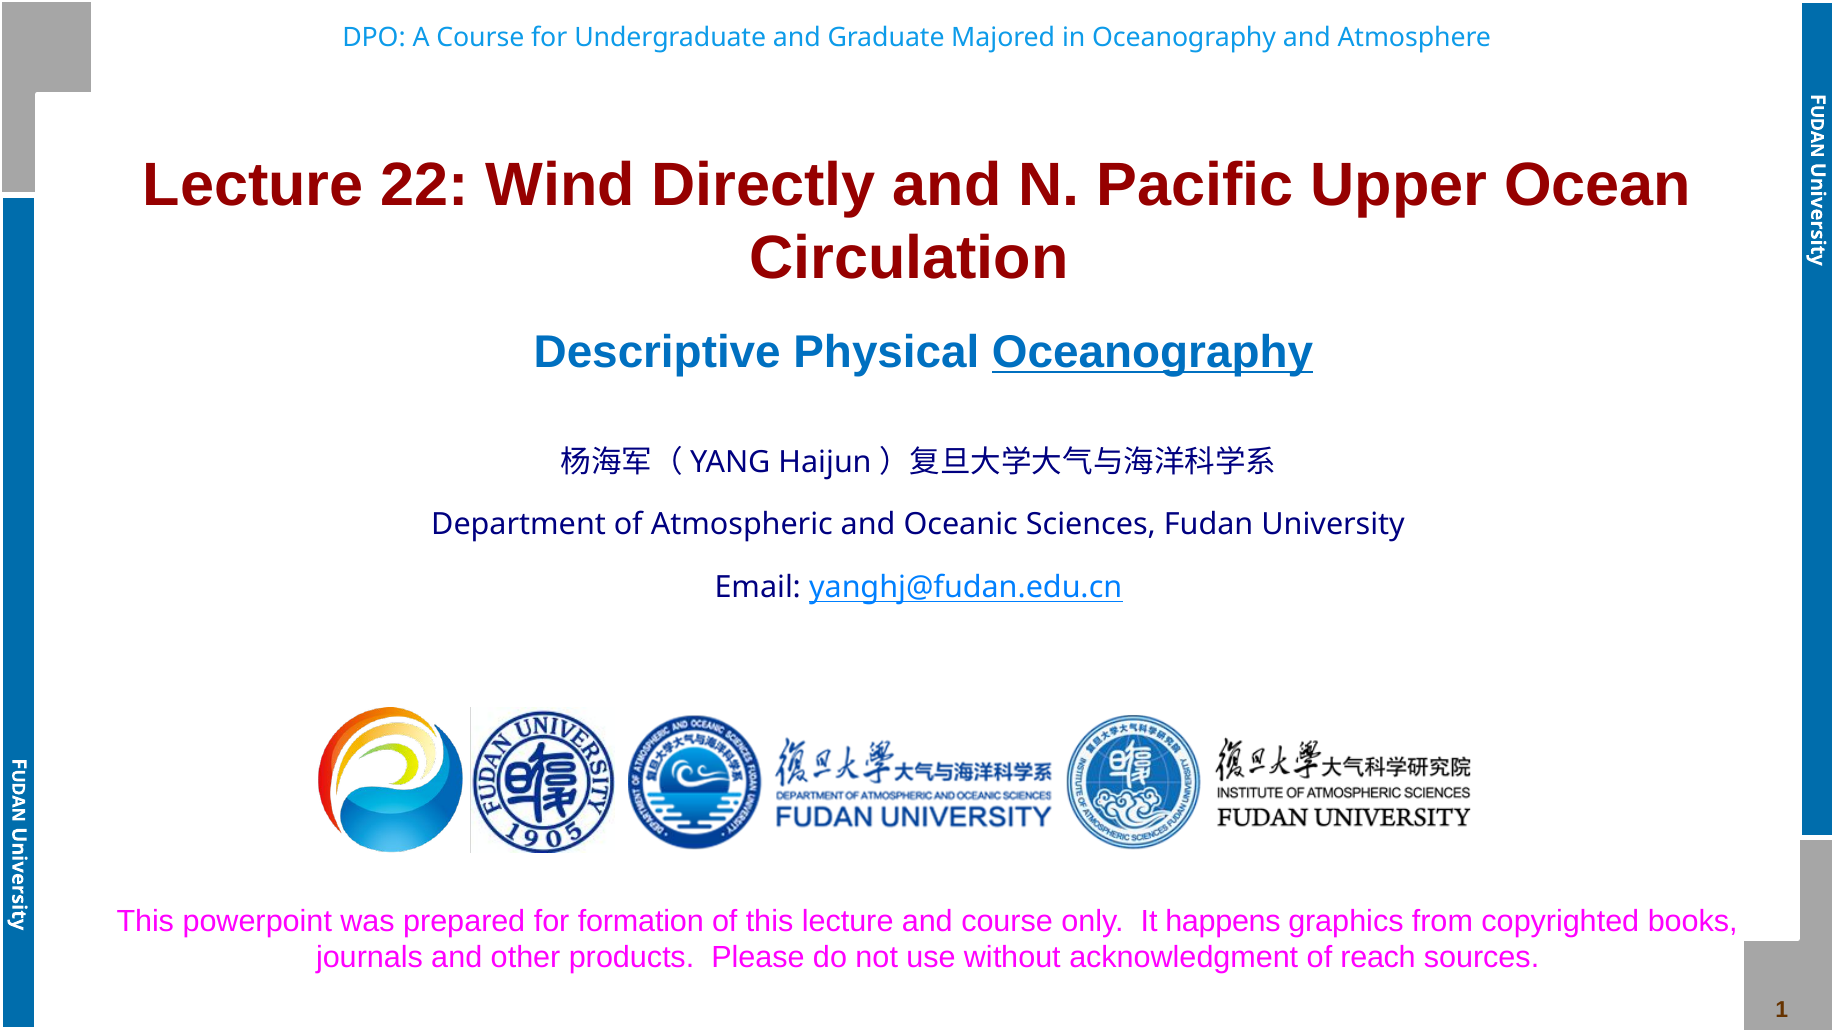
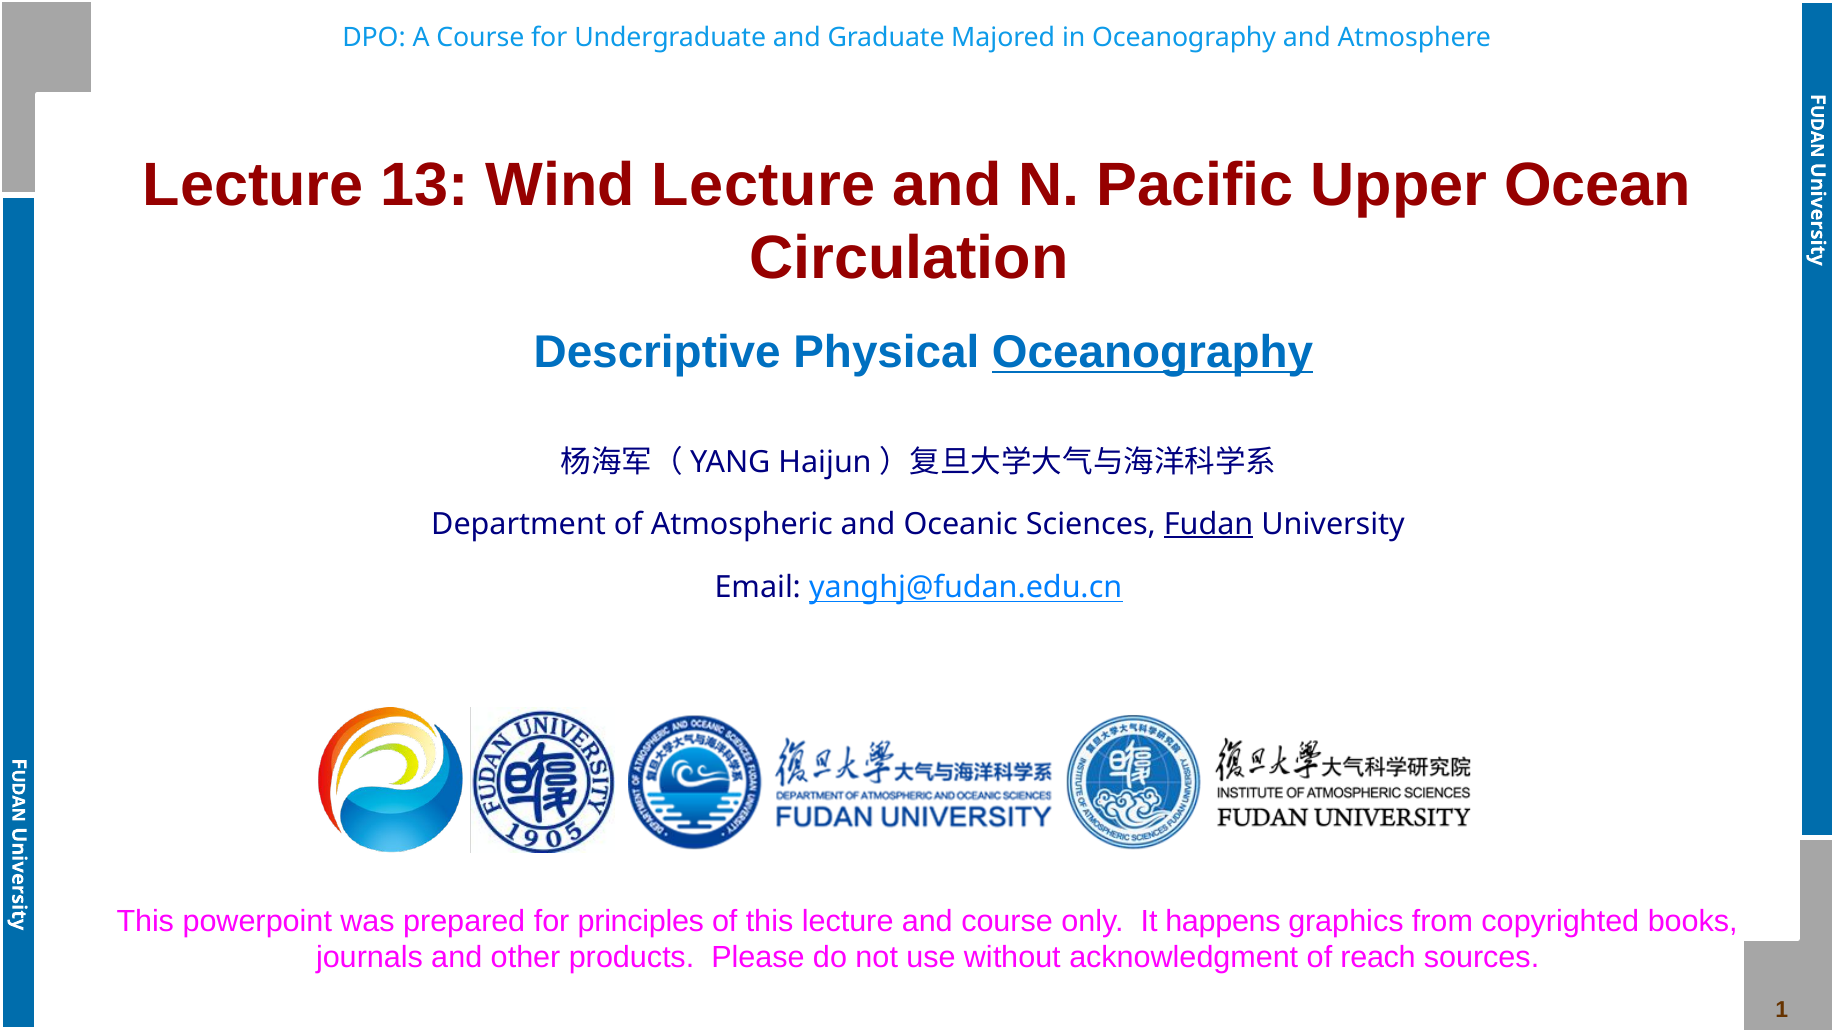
22: 22 -> 13 (425, 185)
Wind Directly: Directly -> Lecture (764, 185)
Fudan underline: none -> present (1209, 524)
formation: formation -> principles (641, 921)
